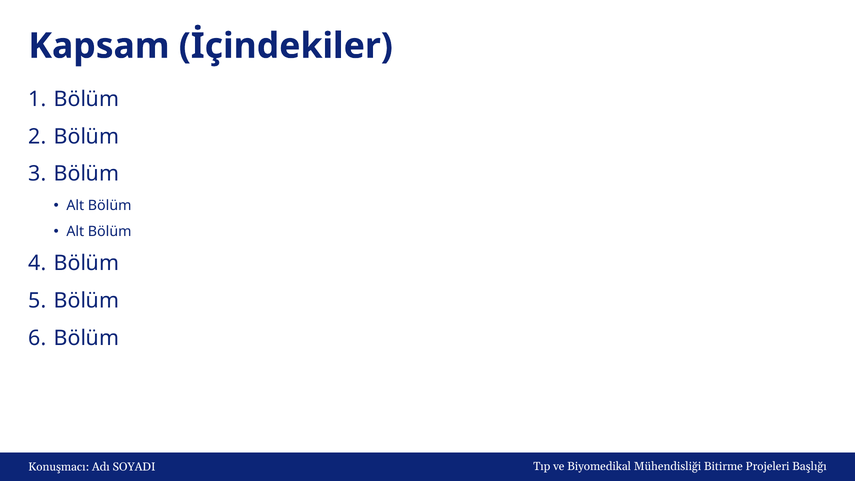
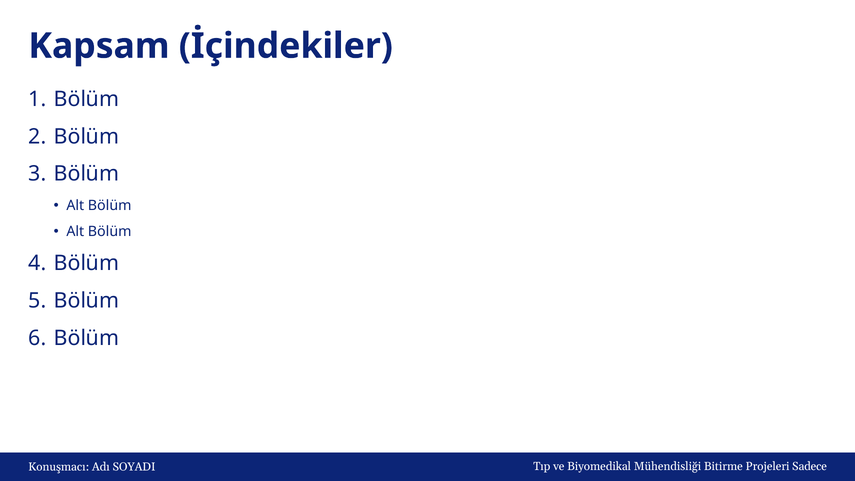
Başlığı: Başlığı -> Sadece (810, 466)
